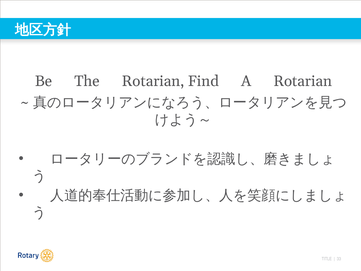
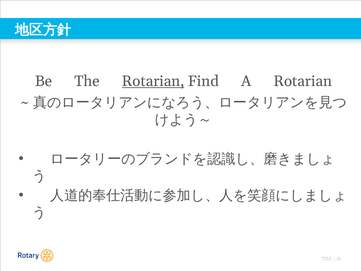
Rotarian underline: none -> present (153, 81)
